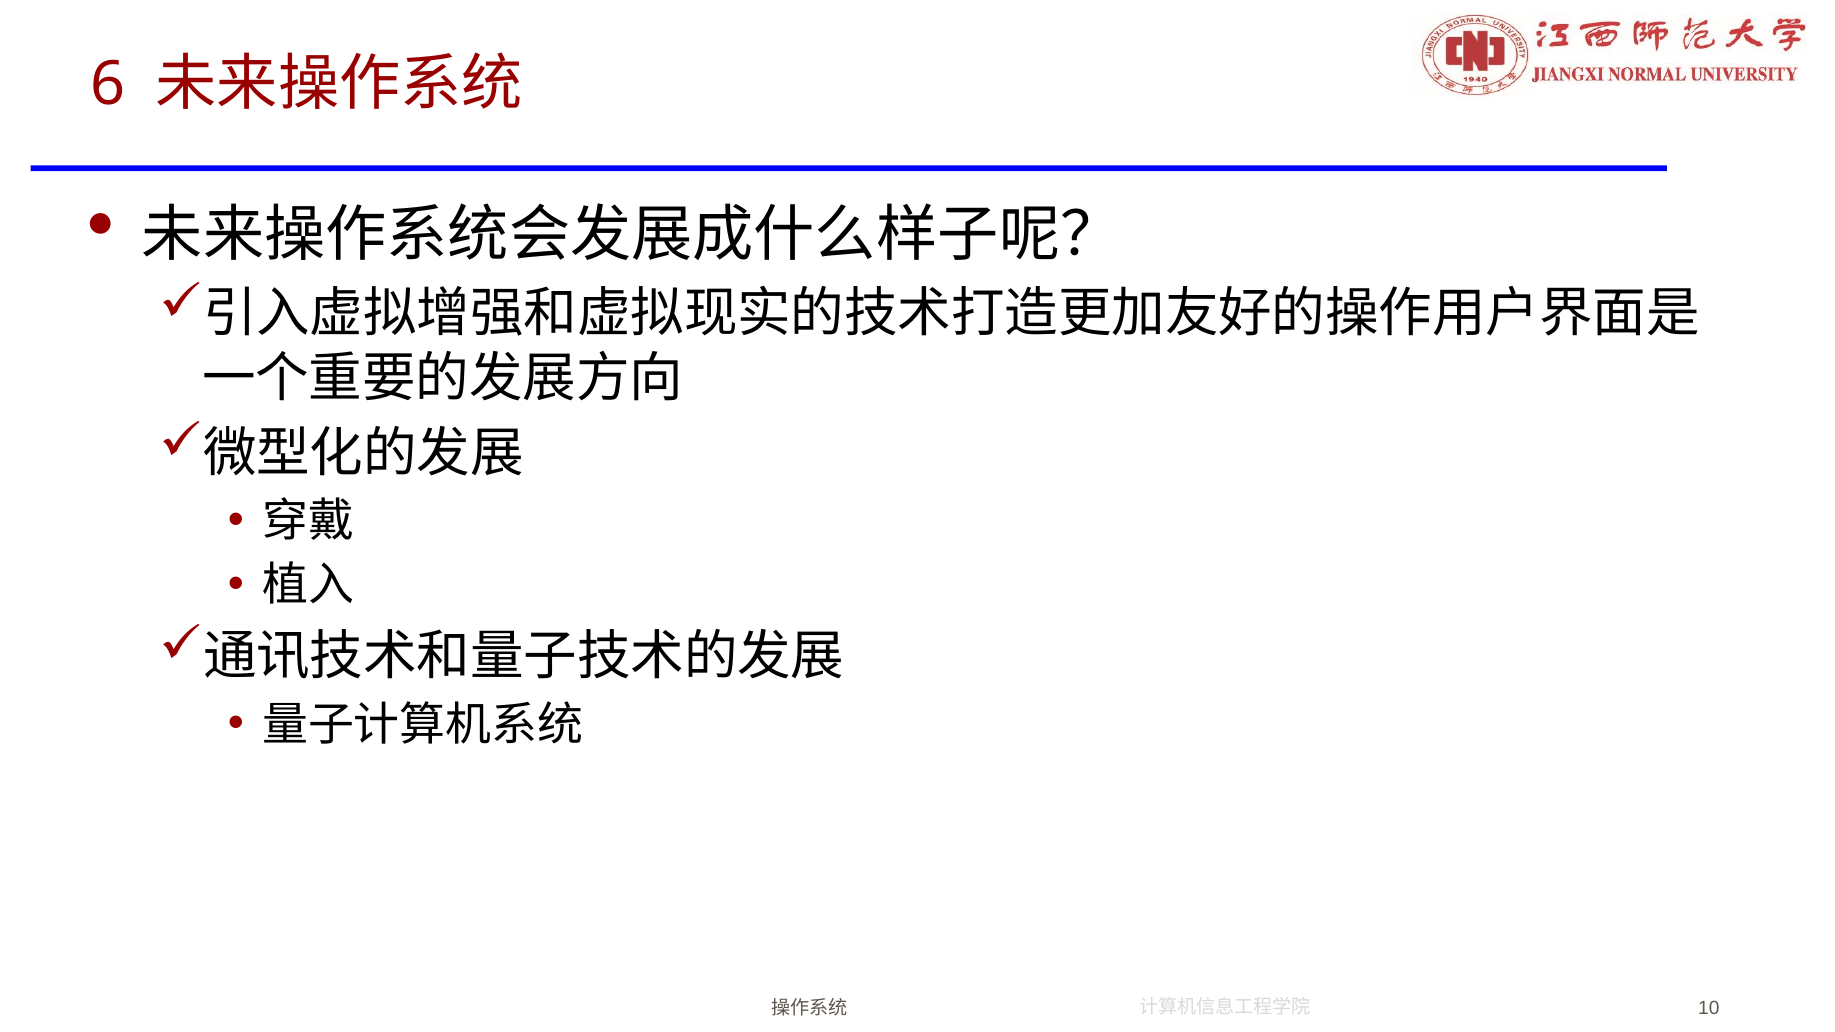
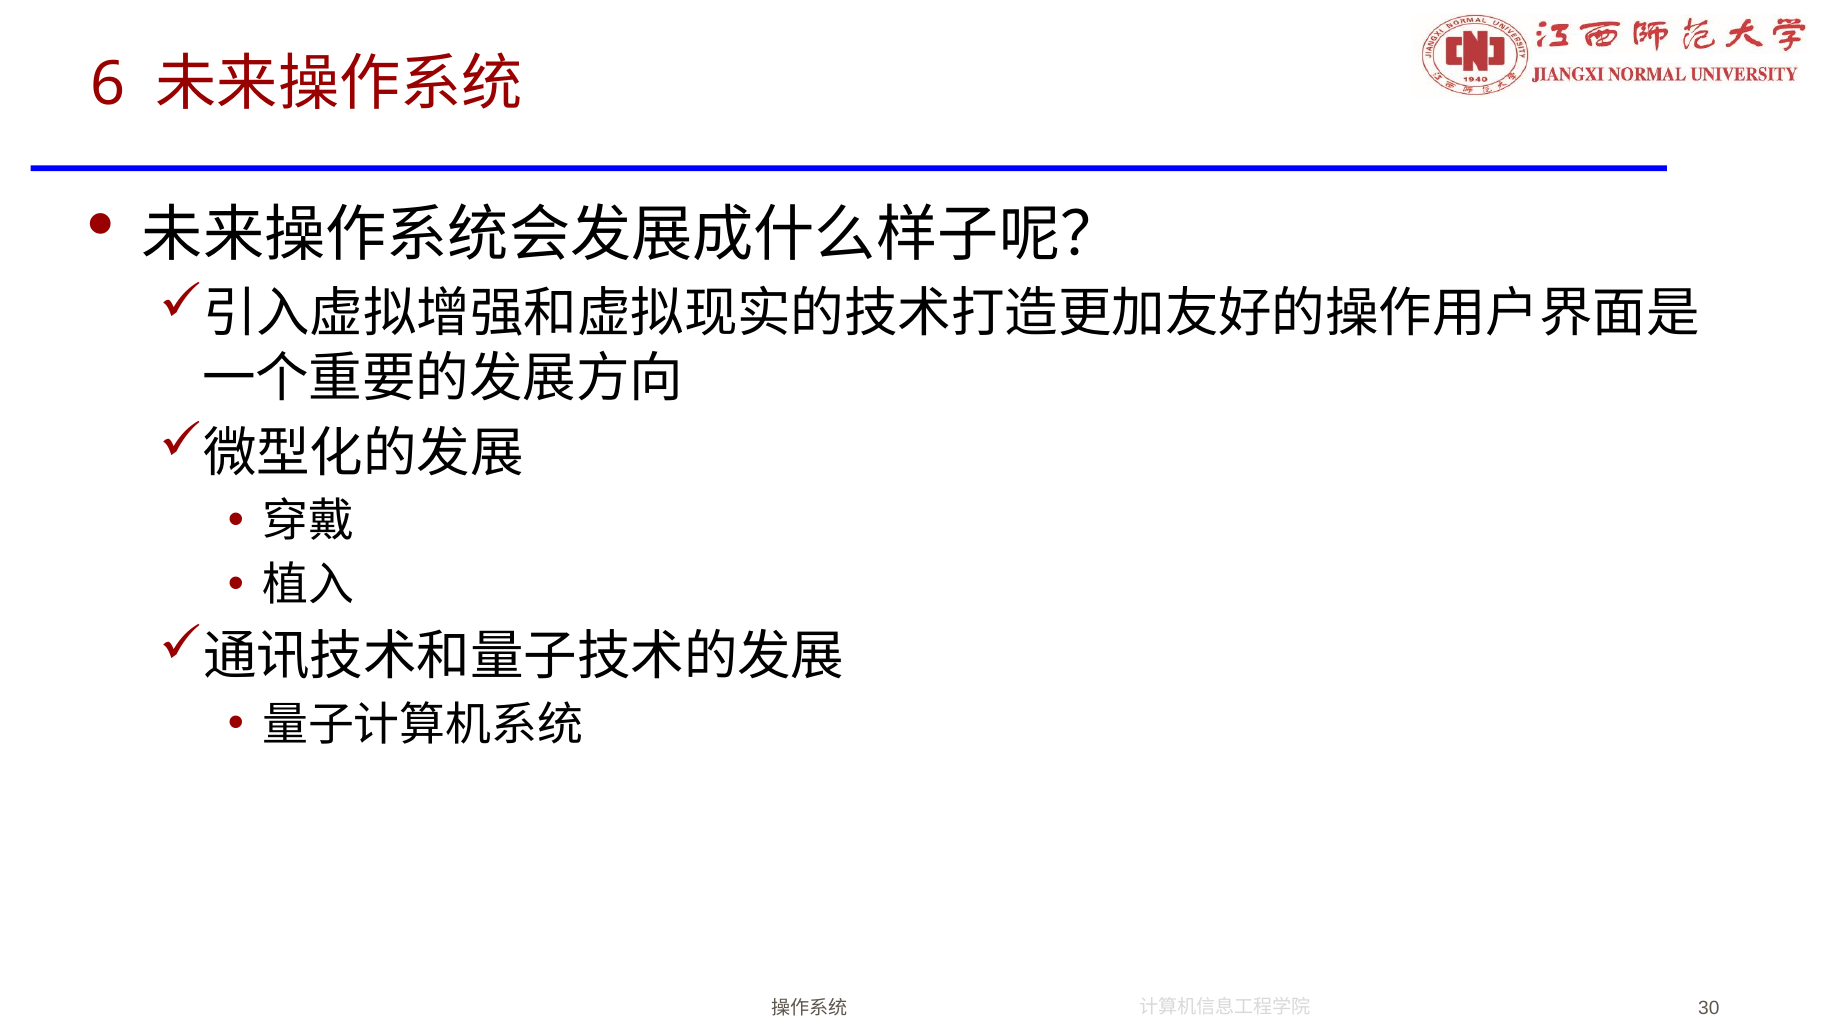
10: 10 -> 30 (1709, 1008)
